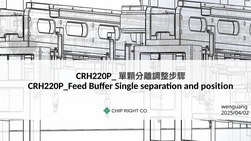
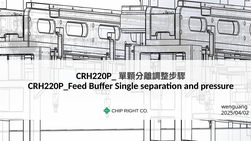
position: position -> pressure (217, 86)
